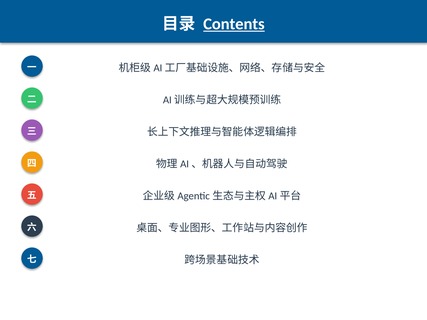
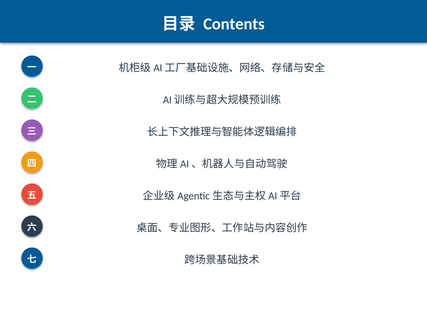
Contents underline: present -> none (234, 24)
